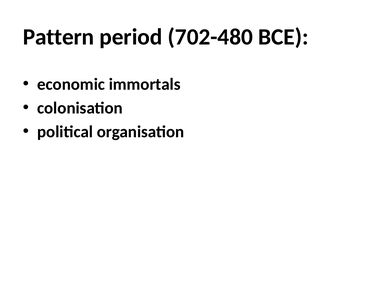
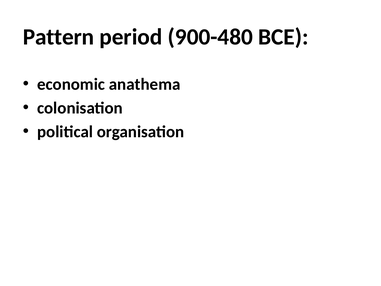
702-480: 702-480 -> 900-480 (210, 37)
immortals: immortals -> anathema (145, 84)
